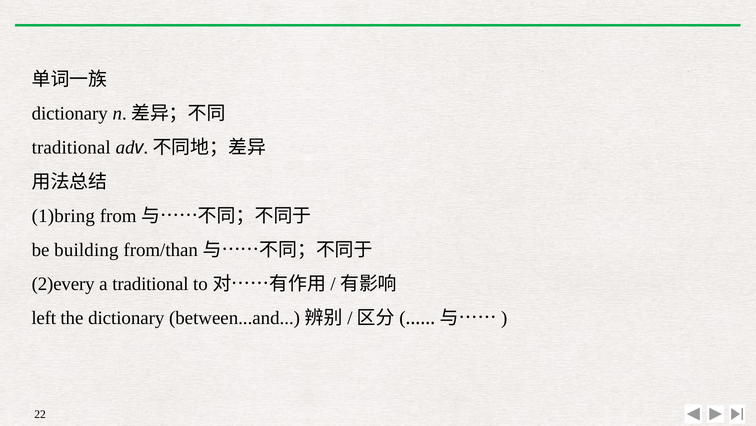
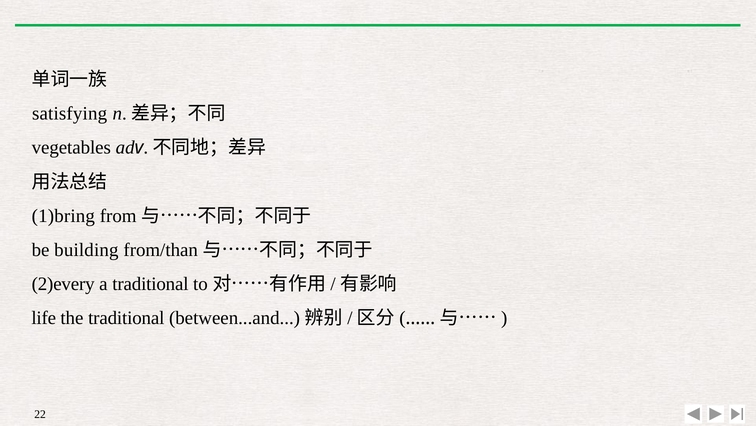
dictionary: dictionary -> satisfying (70, 113)
traditional: traditional -> vegetables (71, 147)
left: left -> life (44, 318)
the dictionary: dictionary -> traditional (126, 318)
